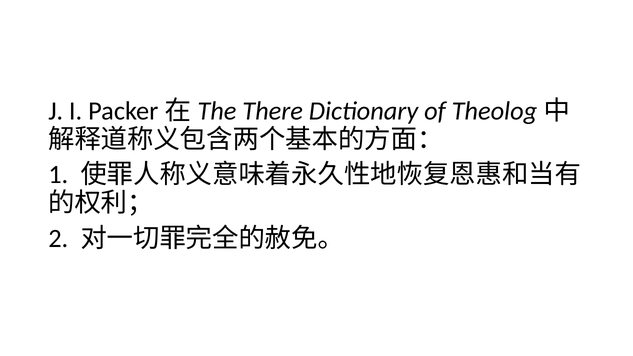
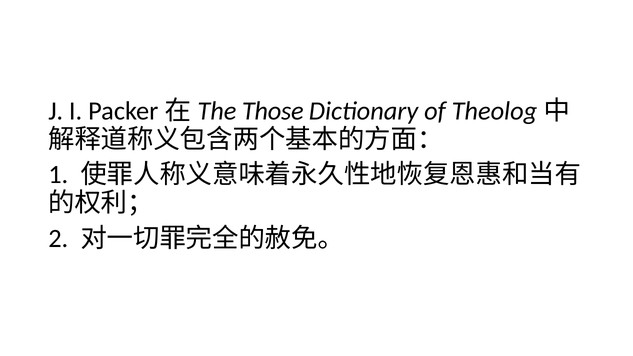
There: There -> Those (273, 111)
